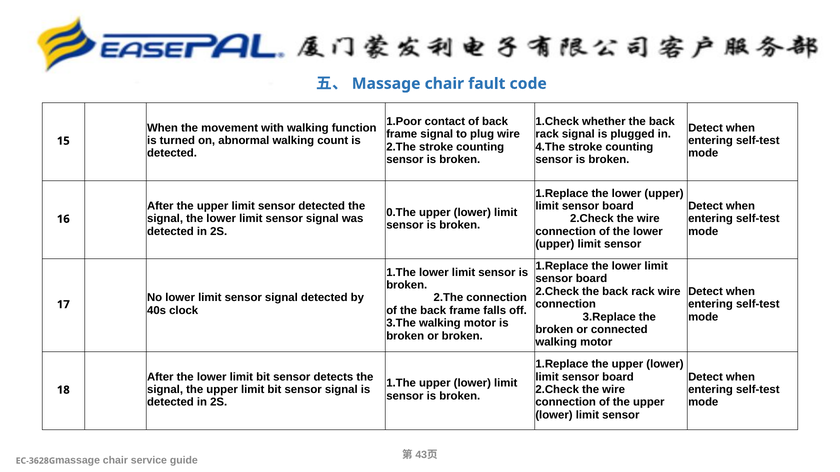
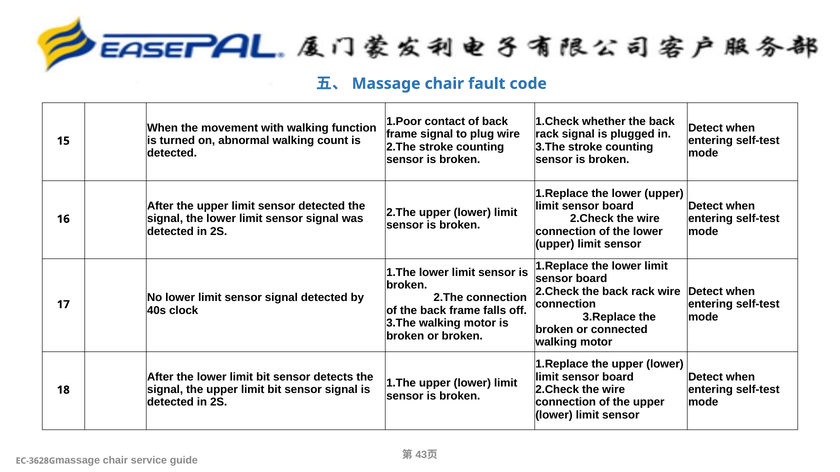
4.The: 4.The -> 3.The (550, 147)
0.The: 0.The -> 2.The (401, 212)
